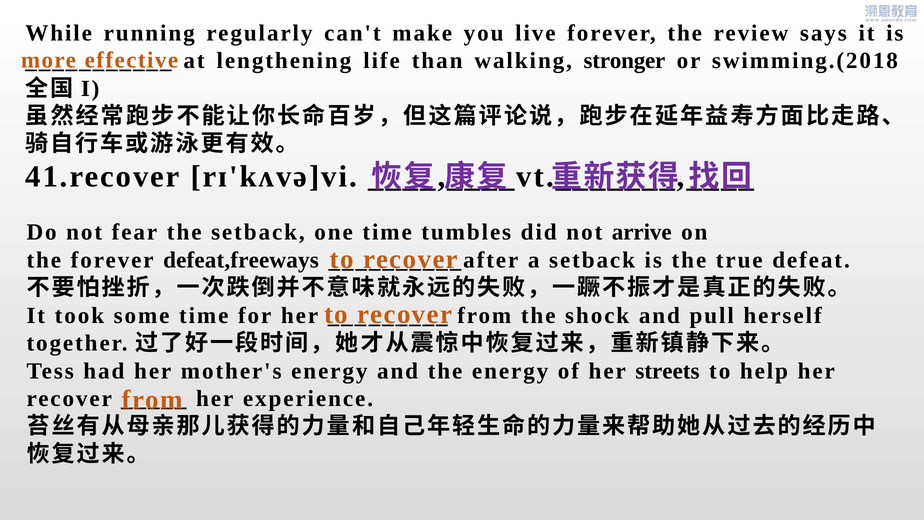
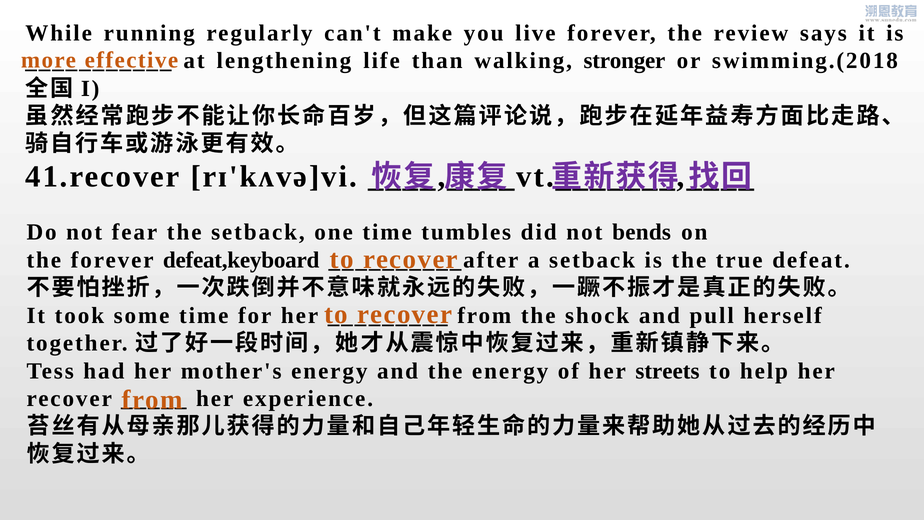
arrive: arrive -> bends (642, 232)
defeat,freeways: defeat,freeways -> defeat,keyboard (241, 260)
